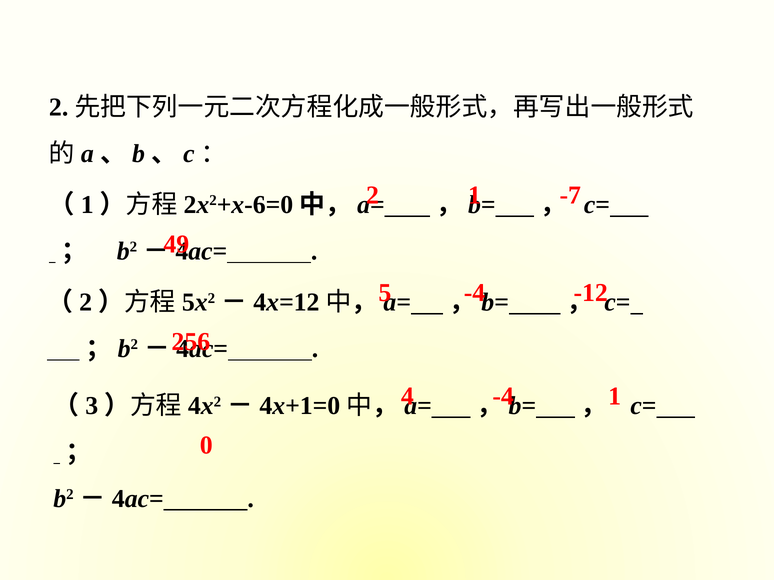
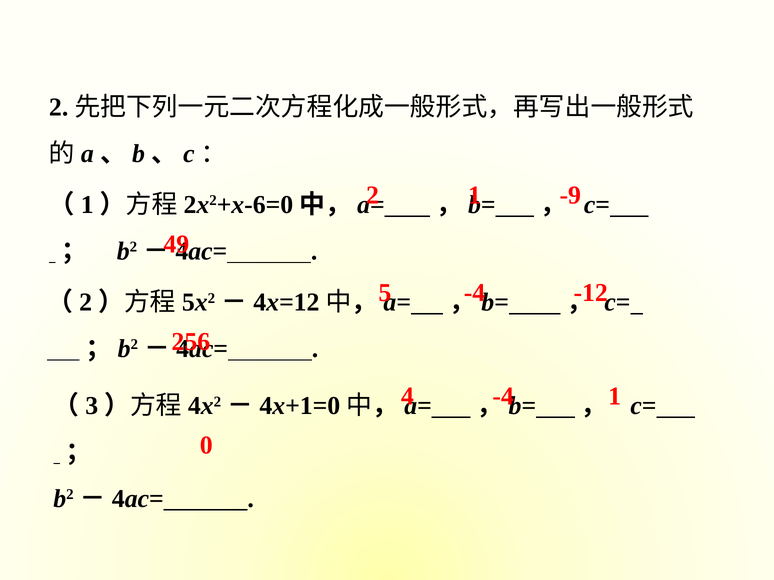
-7: -7 -> -9 (570, 195)
